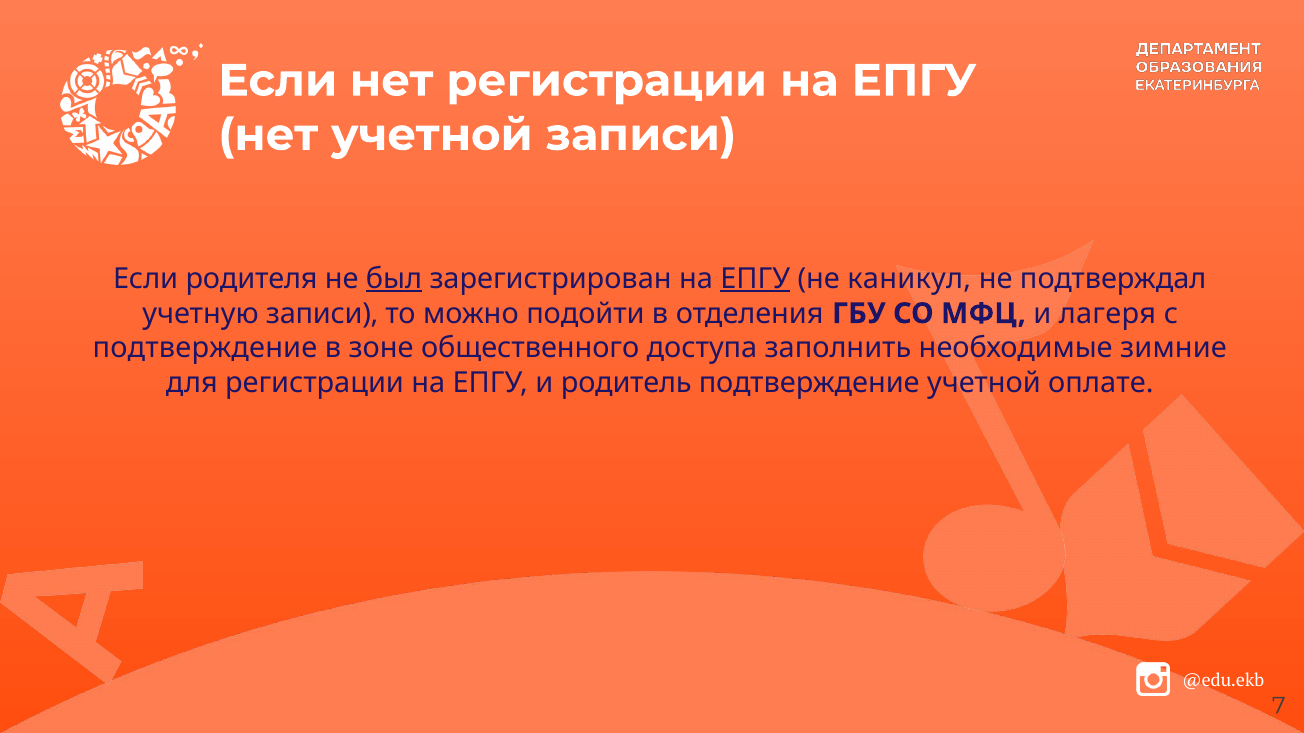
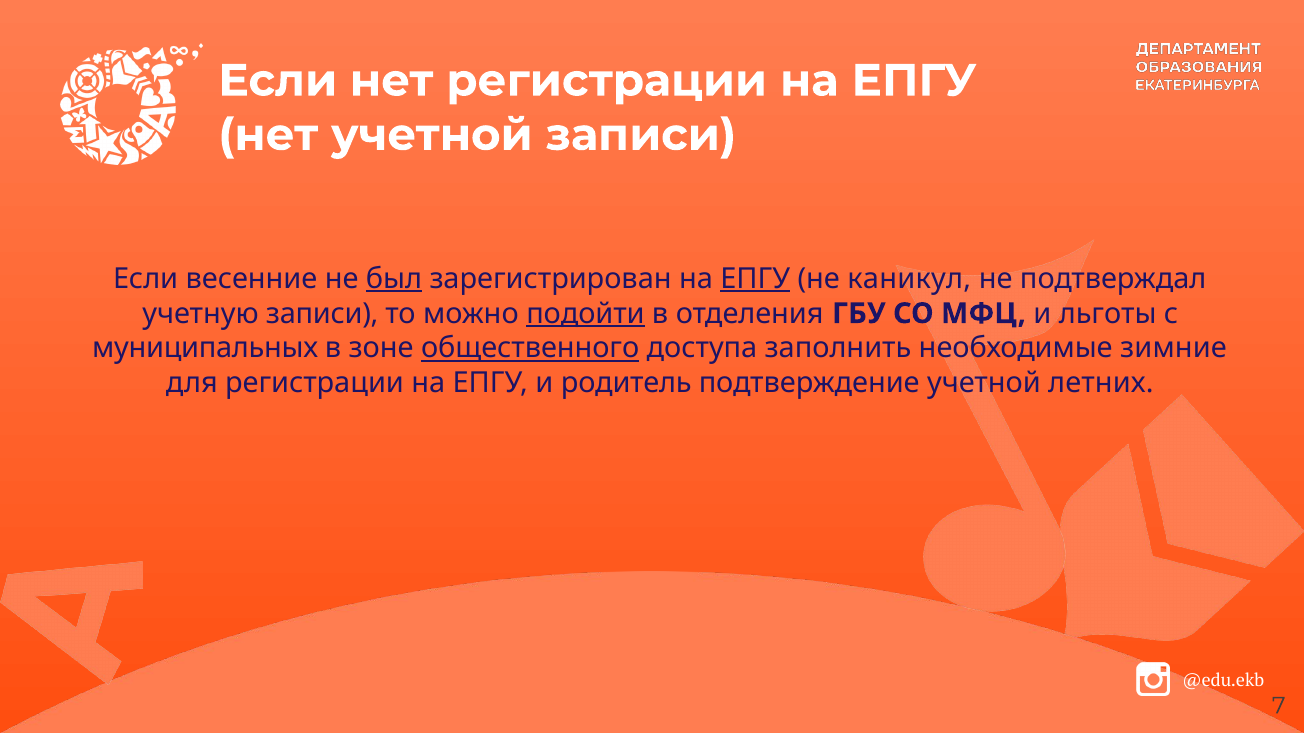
родителя: родителя -> весенние (251, 279)
подойти underline: none -> present (585, 314)
лагеря: лагеря -> льготы (1108, 314)
подтверждение: подтверждение -> муниципальных (205, 348)
общественного underline: none -> present (530, 348)
оплате: оплате -> летних (1101, 383)
